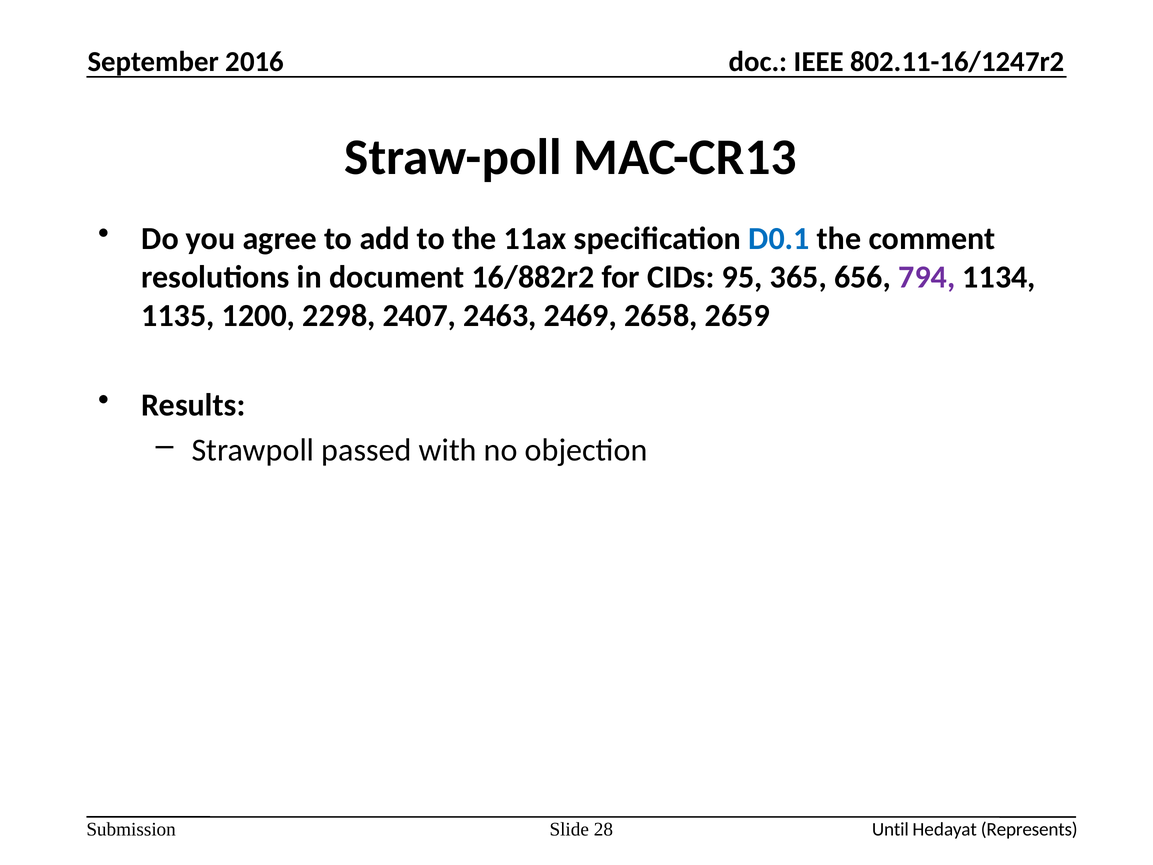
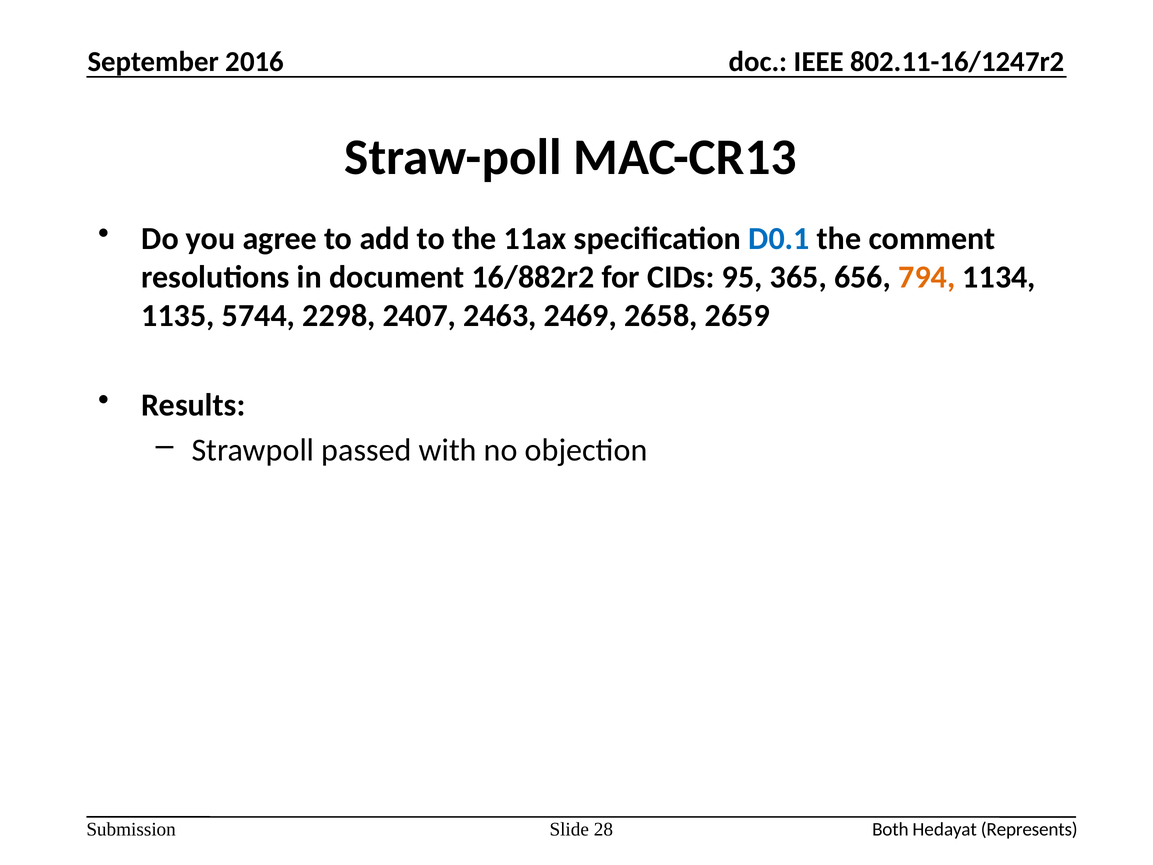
794 colour: purple -> orange (927, 277)
1200: 1200 -> 5744 (258, 316)
Until: Until -> Both (890, 829)
